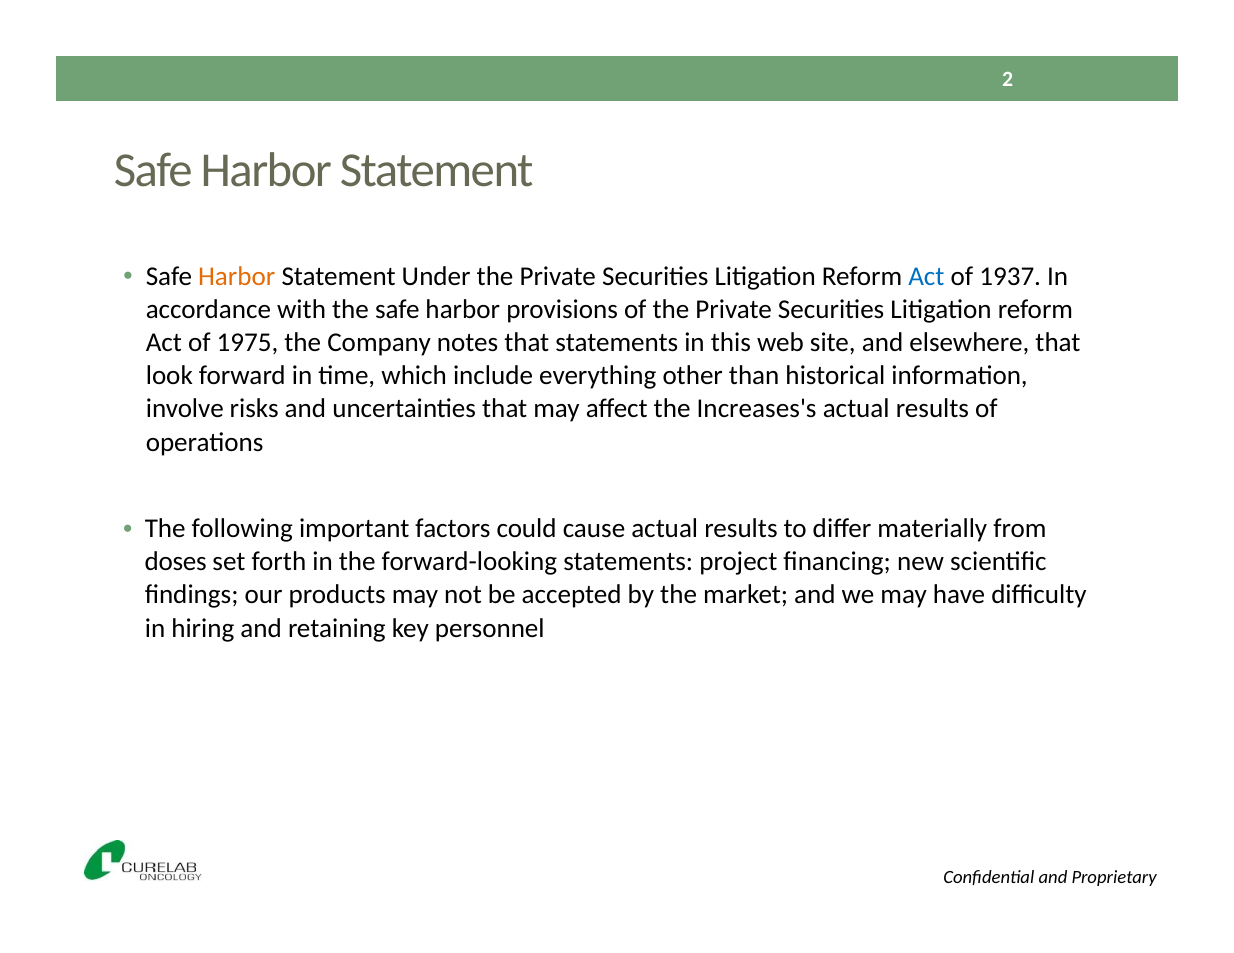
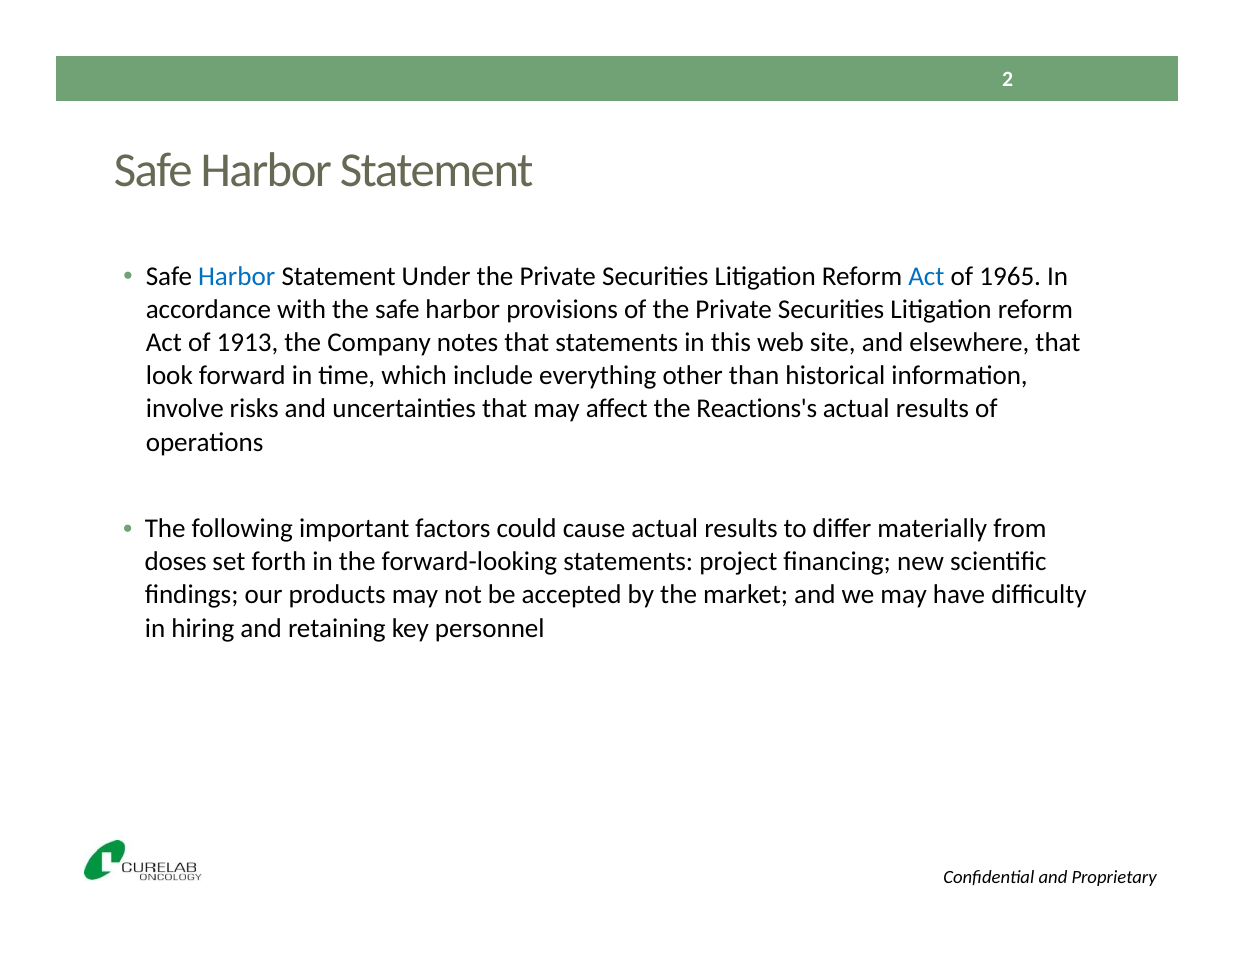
Harbor colour: orange -> blue (237, 276)
1937: 1937 -> 1965 (1010, 276)
1975: 1975 -> 1913 (248, 343)
Increases's: Increases's -> Reactions's (757, 409)
